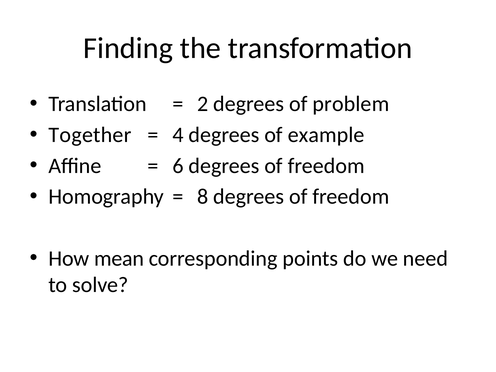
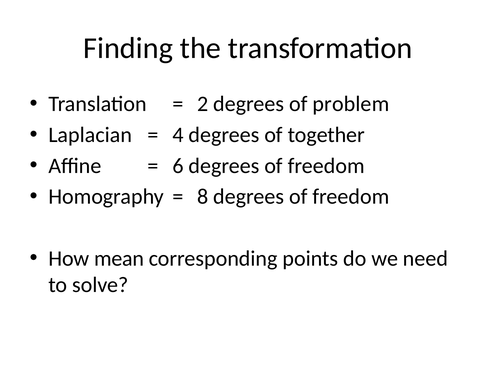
Together: Together -> Laplacian (90, 135)
example: example -> together (326, 135)
